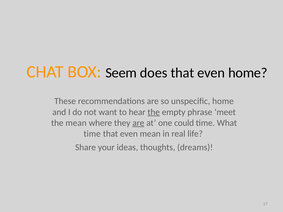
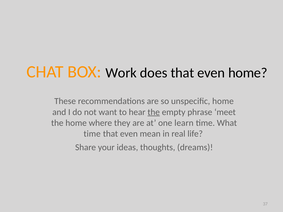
Seem: Seem -> Work (121, 73)
the mean: mean -> home (76, 123)
are underline: present -> none (138, 123)
could: could -> learn (184, 123)
